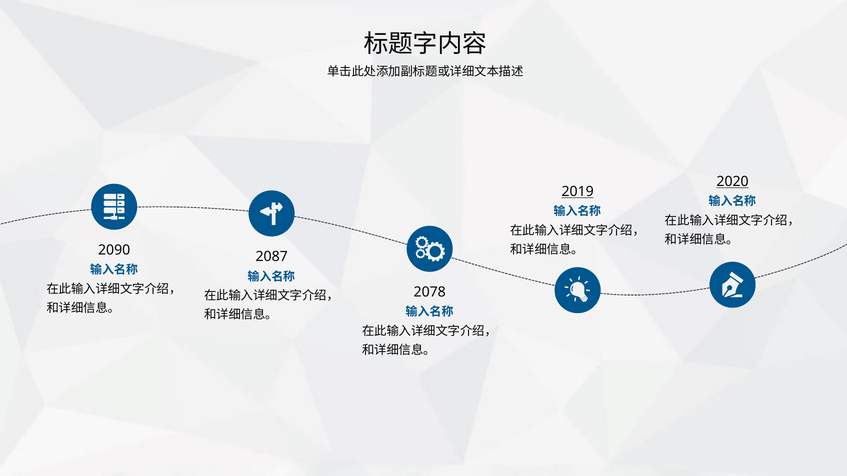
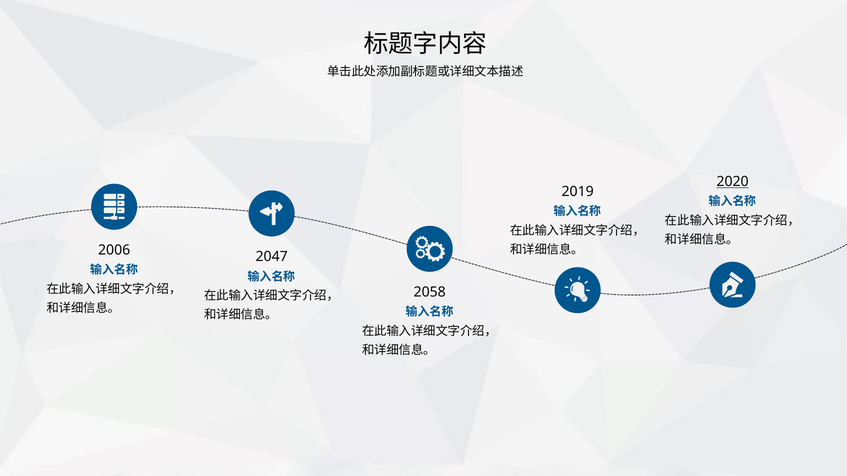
2019 underline: present -> none (578, 192)
2090: 2090 -> 2006 (114, 250)
2087: 2087 -> 2047 (272, 257)
2078: 2078 -> 2058 (430, 292)
